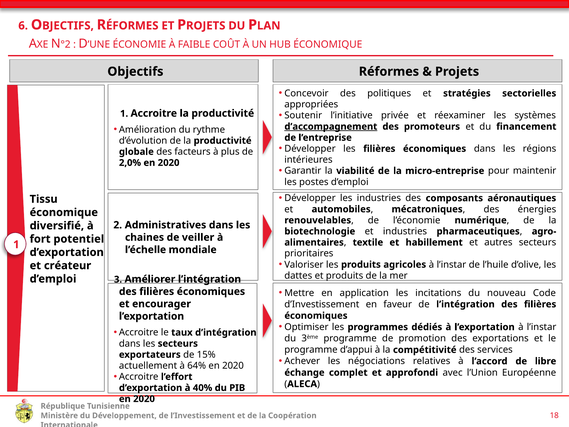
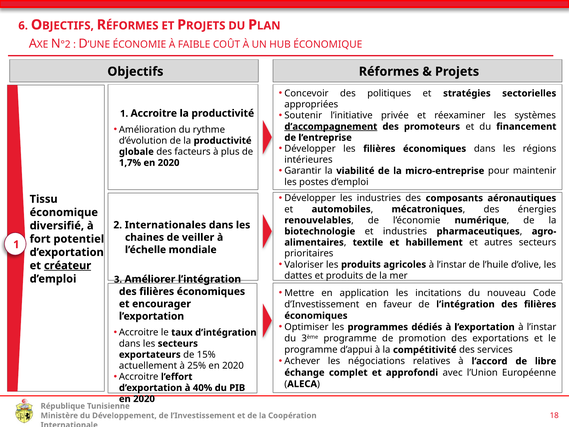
2,0%: 2,0% -> 1,7% (130, 163)
Administratives: Administratives -> Internationales (165, 225)
créateur underline: none -> present (68, 265)
64%: 64% -> 25% (197, 365)
